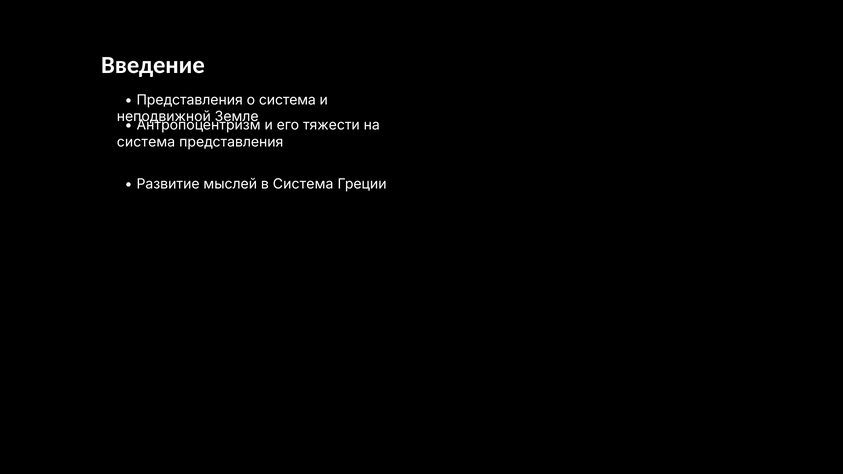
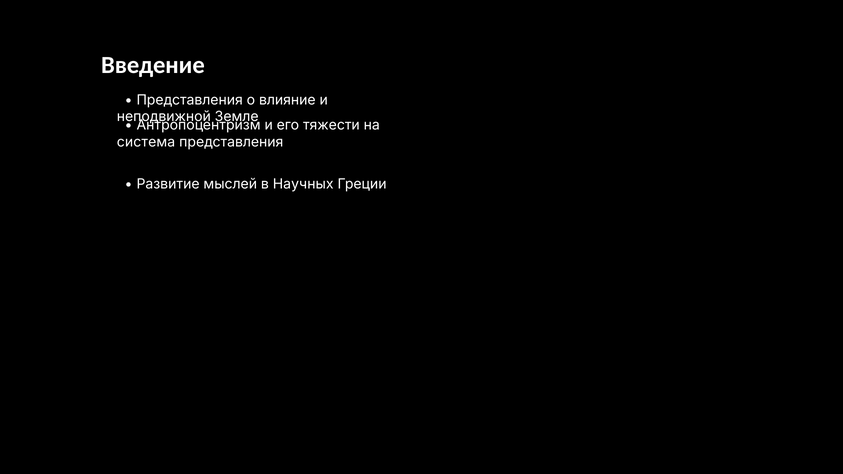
о система: система -> влияние (287, 100)
в Система: Система -> Научных (303, 184)
